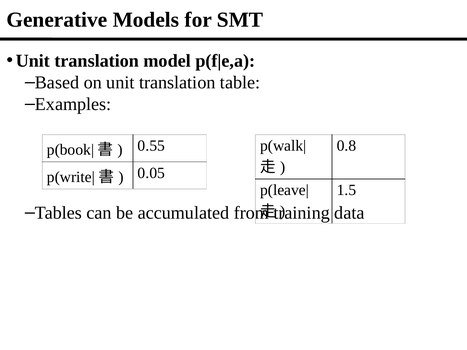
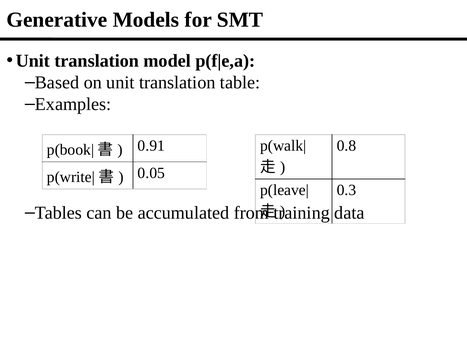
0.55: 0.55 -> 0.91 (151, 146)
1.5: 1.5 -> 0.3 (346, 190)
